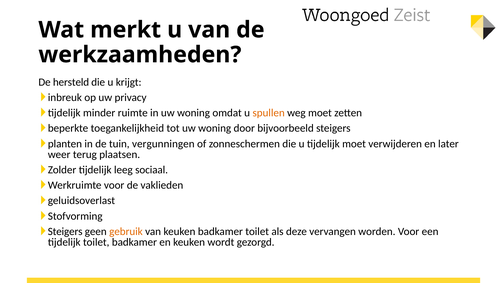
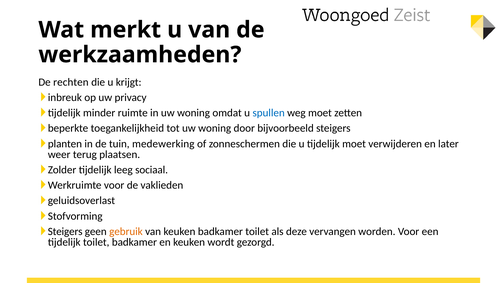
hersteld: hersteld -> rechten (71, 82)
spullen colour: orange -> blue (269, 113)
vergunningen: vergunningen -> medewerking (163, 144)
